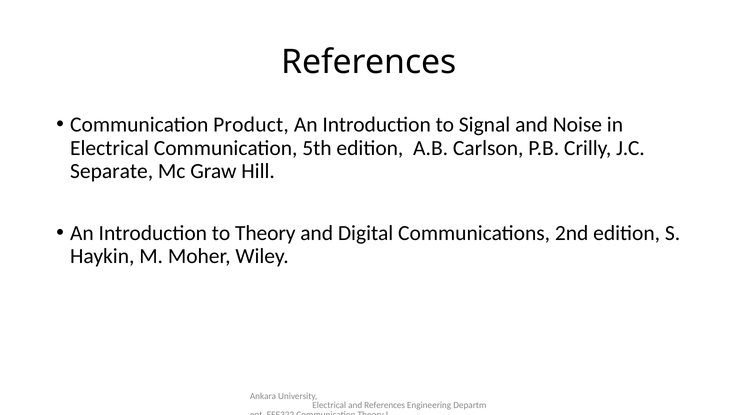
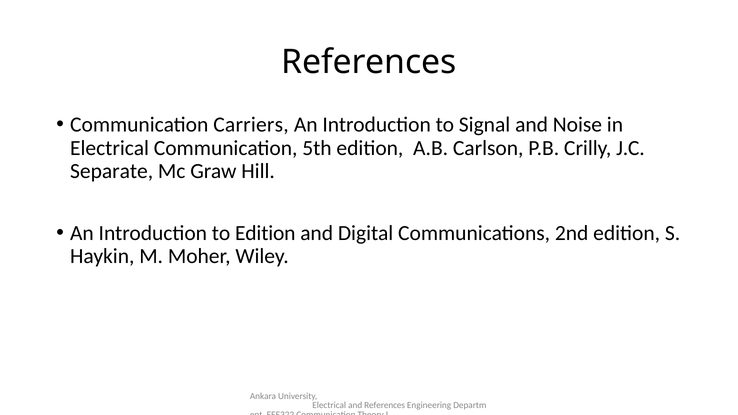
Product: Product -> Carriers (251, 125)
to Theory: Theory -> Edition (265, 233)
